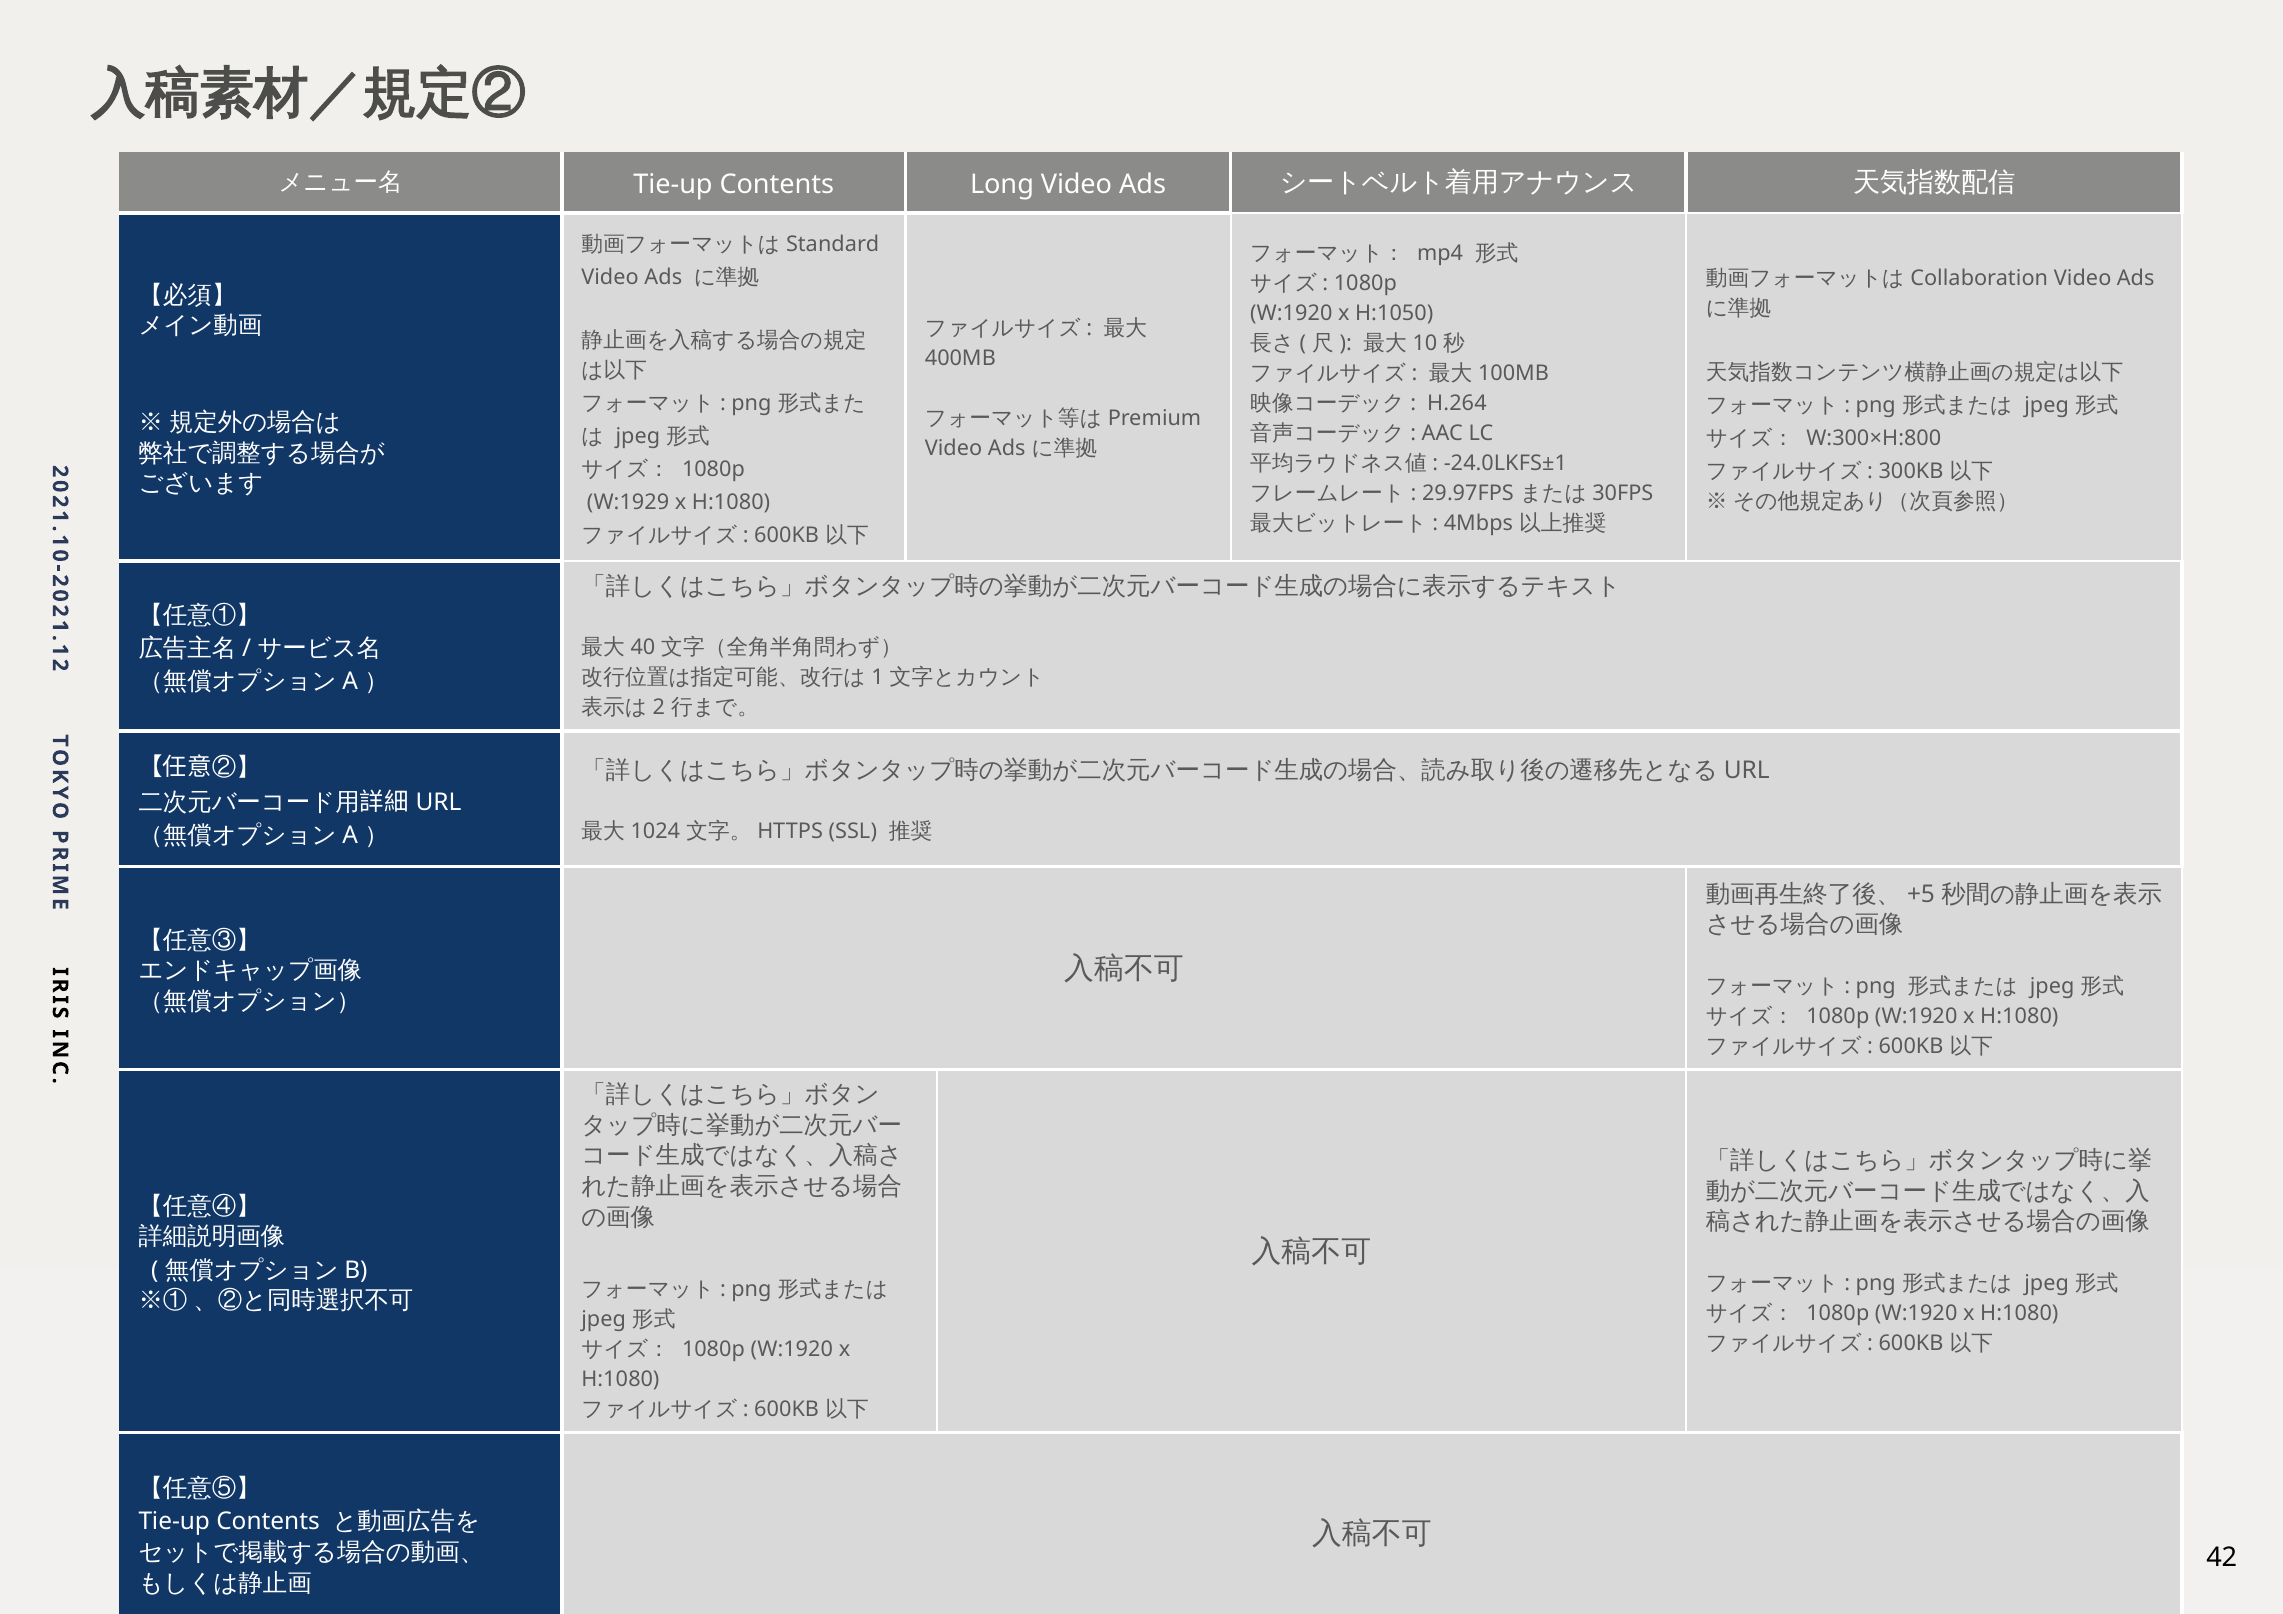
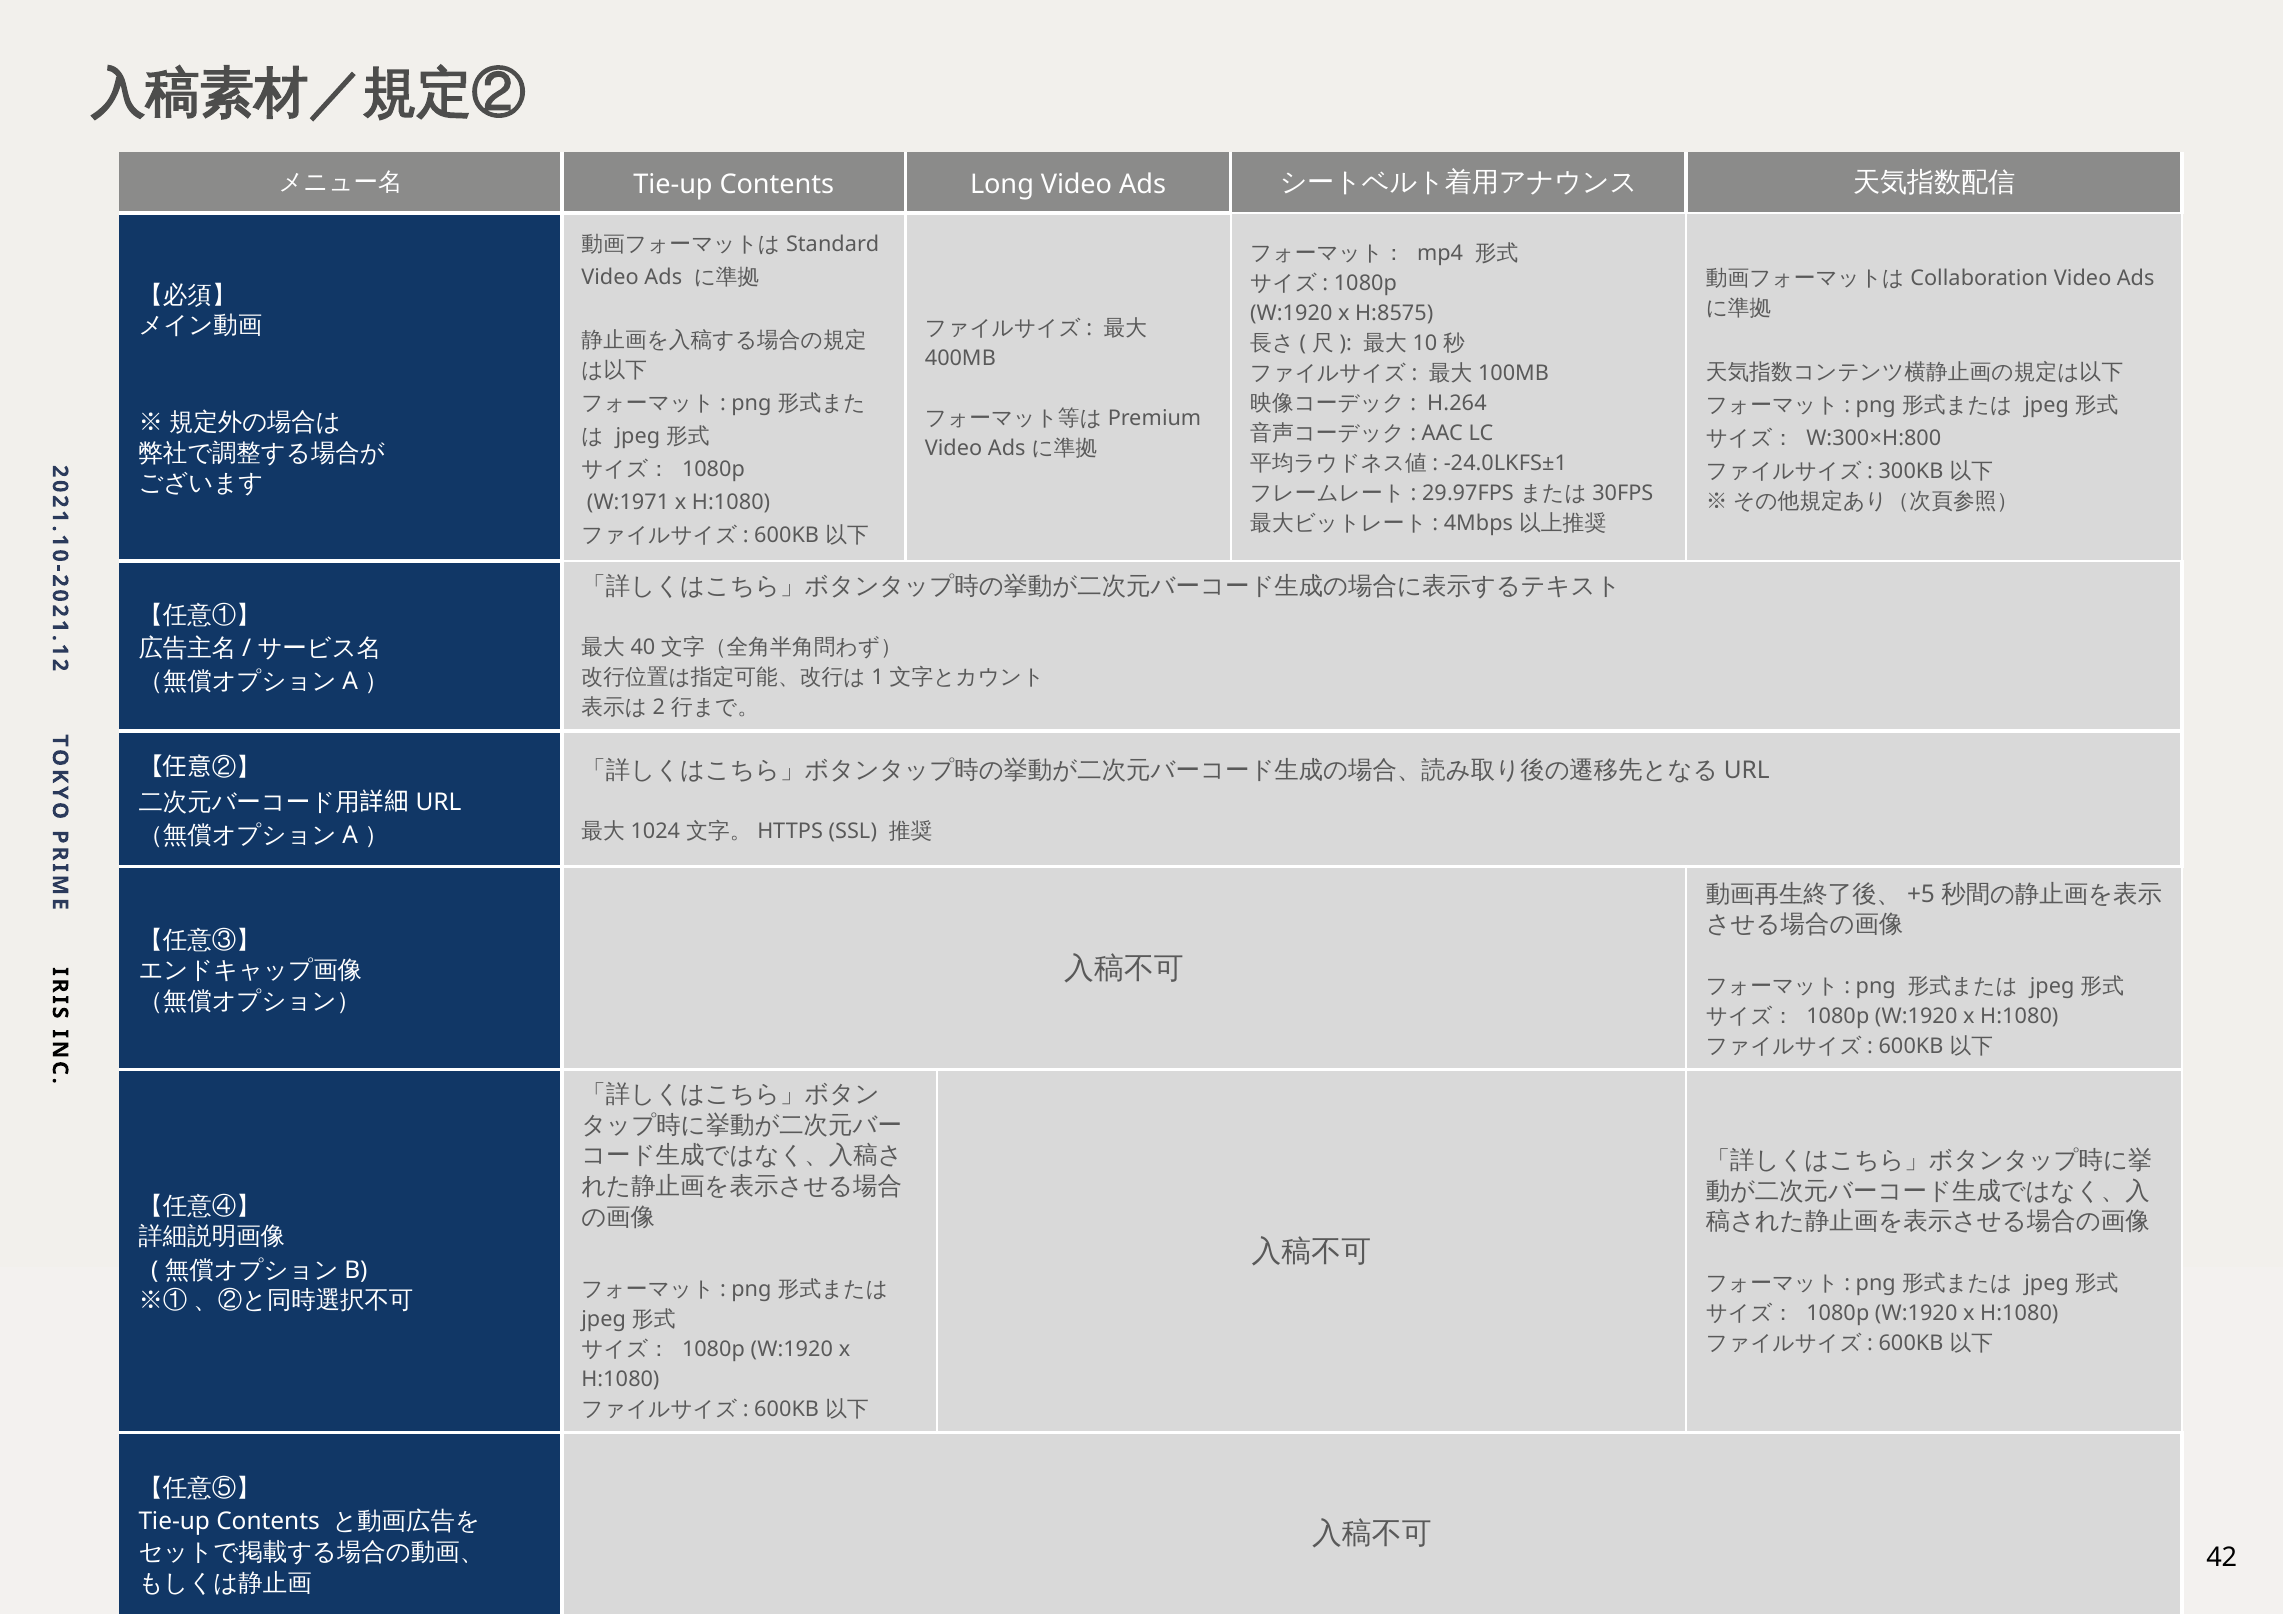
H:1050: H:1050 -> H:8575 (1394, 313)
W:1929: W:1929 -> W:1971 (628, 503)
